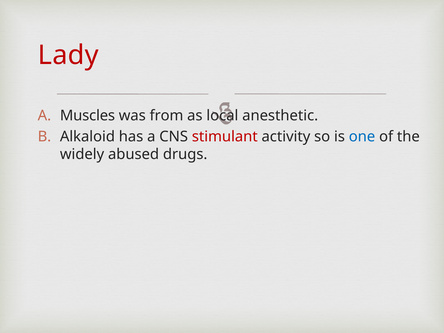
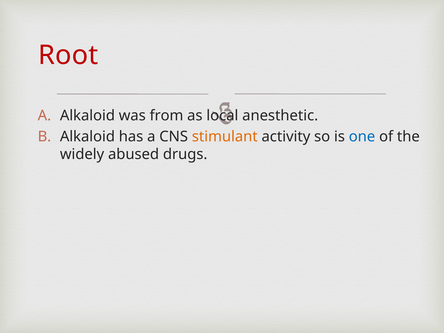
Lady: Lady -> Root (68, 55)
A Muscles: Muscles -> Alkaloid (87, 116)
stimulant colour: red -> orange (225, 136)
